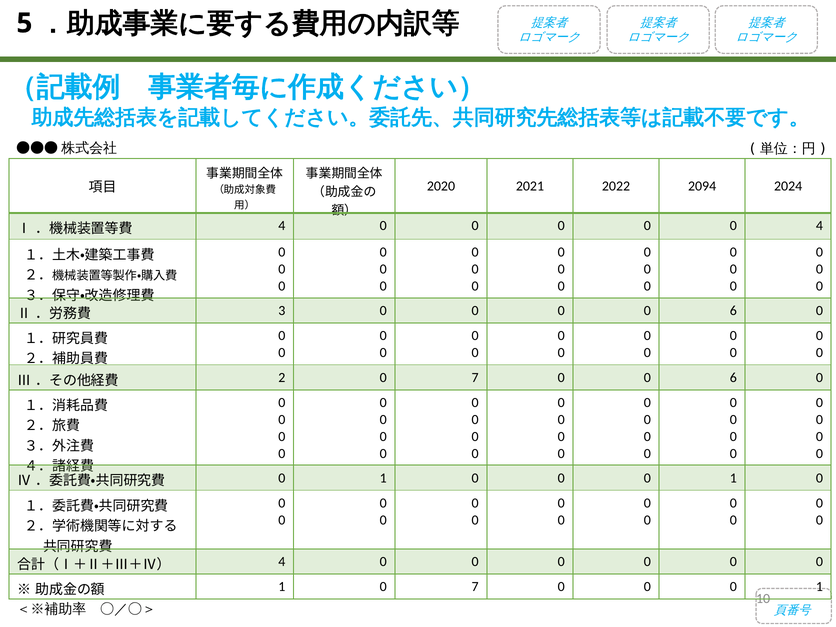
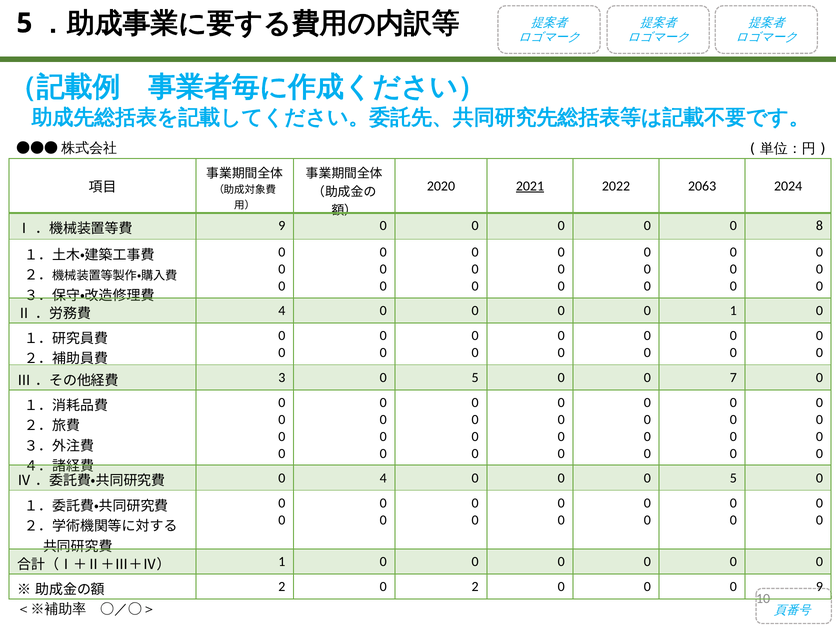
2021 underline: none -> present (530, 186)
2094: 2094 -> 2063 (702, 186)
4: 4 -> 9 (282, 226)
0 4: 4 -> 8 (819, 226)
3: 3 -> 4 (282, 311)
0 0 0 6: 6 -> 1 (733, 311)
2: 2 -> 3 (282, 378)
7: 7 -> 5 (475, 378)
6: 6 -> 7 (733, 378)
1: 1 -> 4 (383, 478)
1: 1 -> 5 (733, 478)
4: 4 -> 1 (282, 562)
1: 1 -> 2 (282, 587)
7: 7 -> 2 (475, 587)
1: 1 -> 9 (819, 587)
